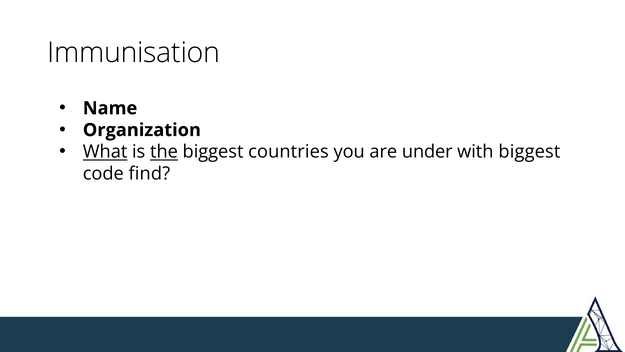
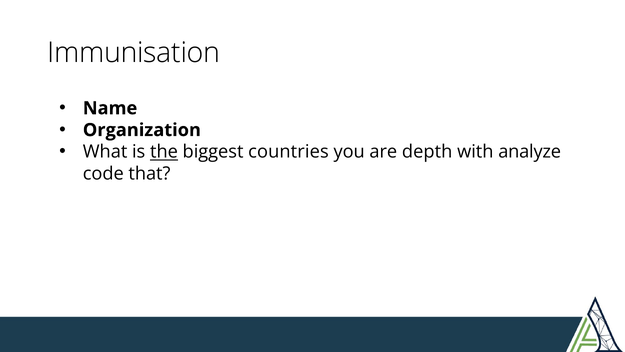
What underline: present -> none (105, 152)
under: under -> depth (427, 152)
with biggest: biggest -> analyze (530, 152)
find: find -> that (149, 174)
